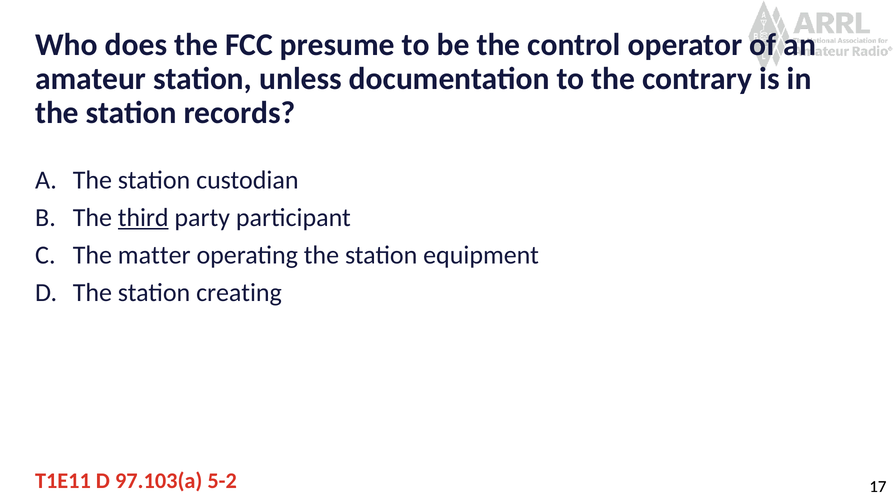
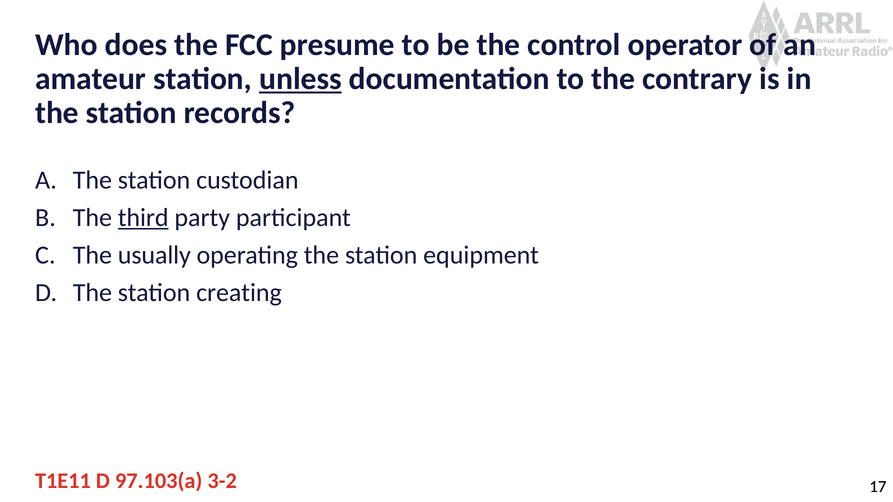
unless underline: none -> present (300, 79)
matter: matter -> usually (154, 255)
5-2: 5-2 -> 3-2 (222, 481)
